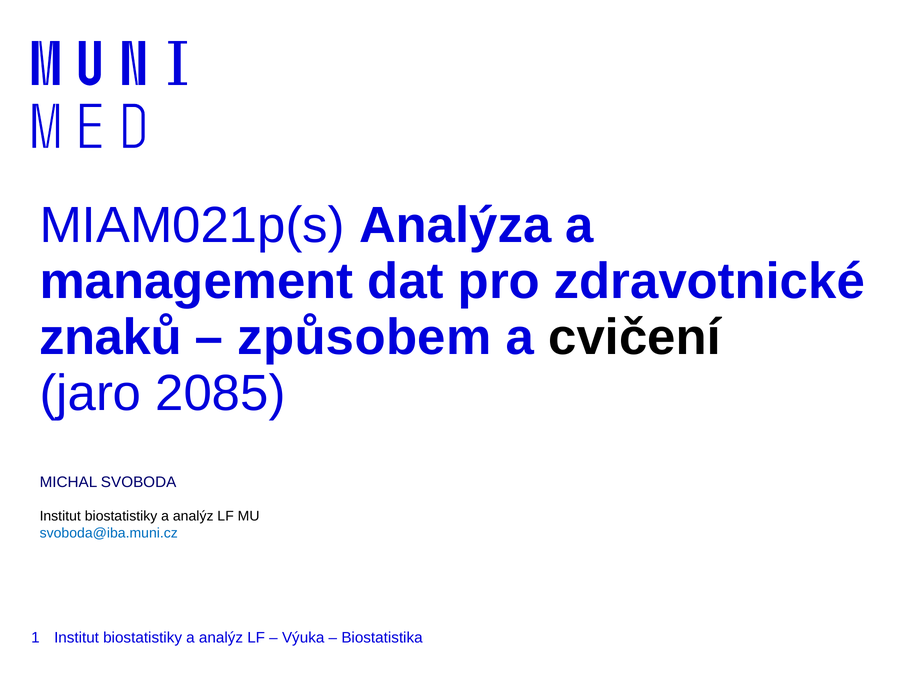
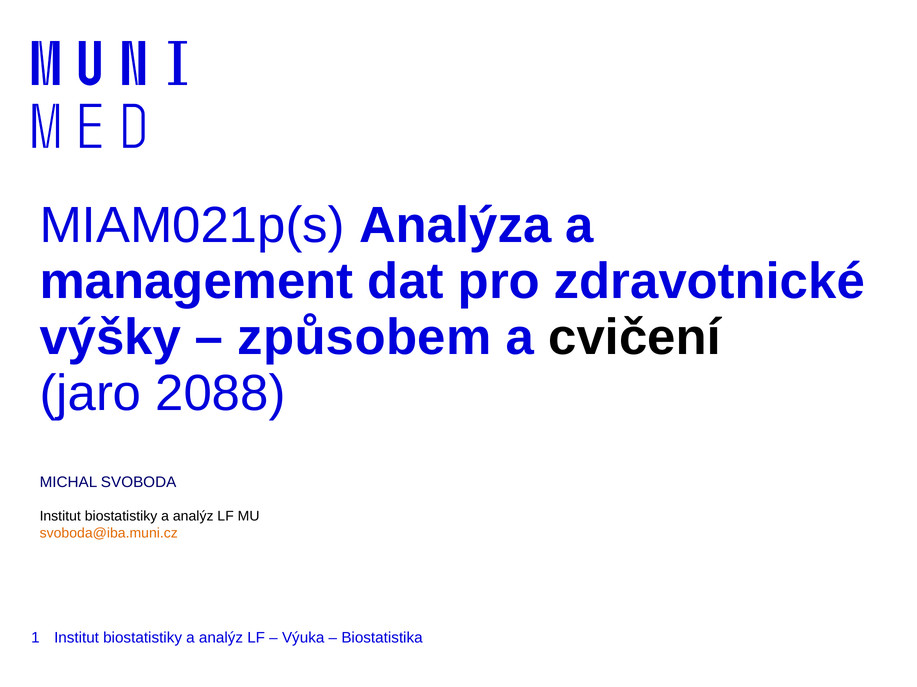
znaků: znaků -> výšky (110, 338)
2085: 2085 -> 2088 (220, 394)
svoboda@iba.muni.cz colour: blue -> orange (109, 534)
